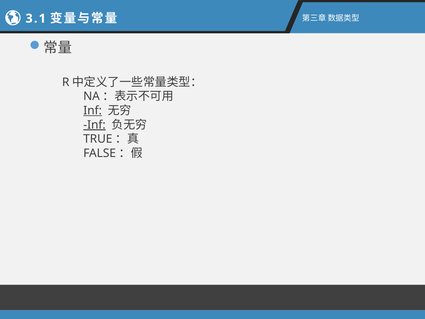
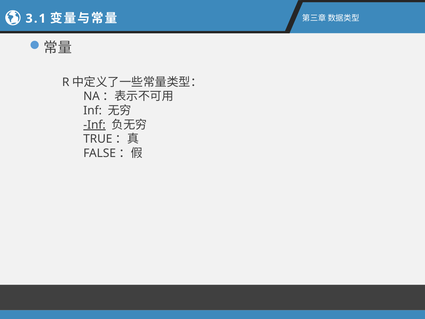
Inf underline: present -> none (93, 111)
